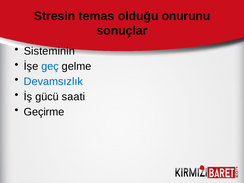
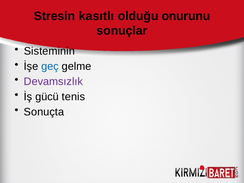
temas: temas -> kasıtlı (96, 16)
Devamsızlık colour: blue -> purple (53, 82)
saati: saati -> tenis (73, 97)
Geçirme: Geçirme -> Sonuçta (44, 112)
